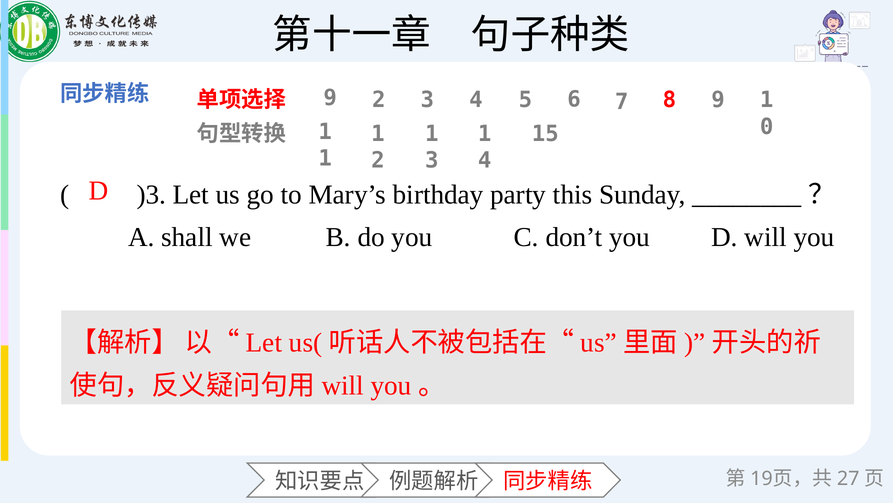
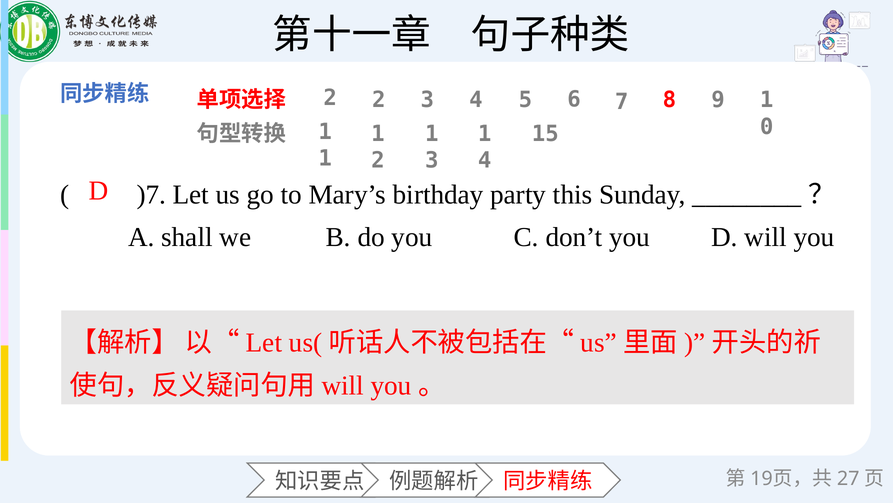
9: 9 -> 2 (330, 98)
)3: )3 -> )7 (151, 195)
